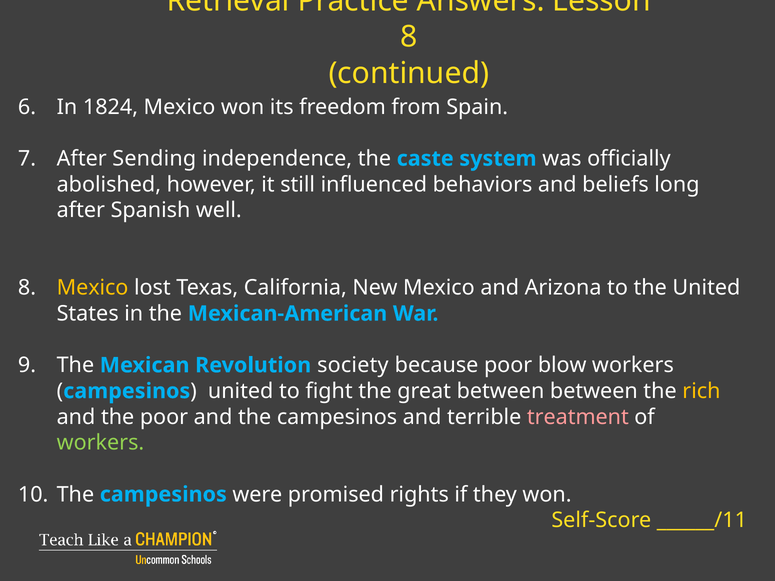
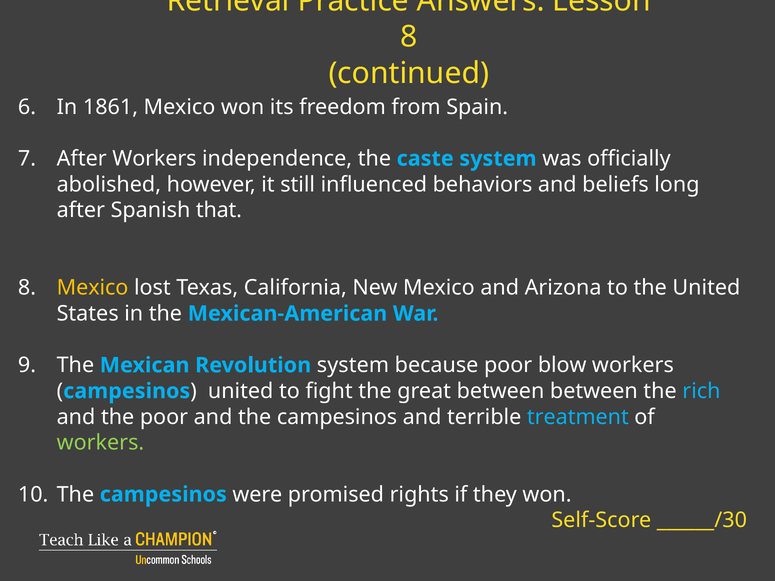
1824: 1824 -> 1861 (110, 107)
After Sending: Sending -> Workers (154, 159)
well: well -> that (219, 210)
Revolution society: society -> system (353, 365)
rich colour: yellow -> light blue (701, 391)
treatment colour: pink -> light blue (578, 417)
______/11: ______/11 -> ______/30 (702, 520)
